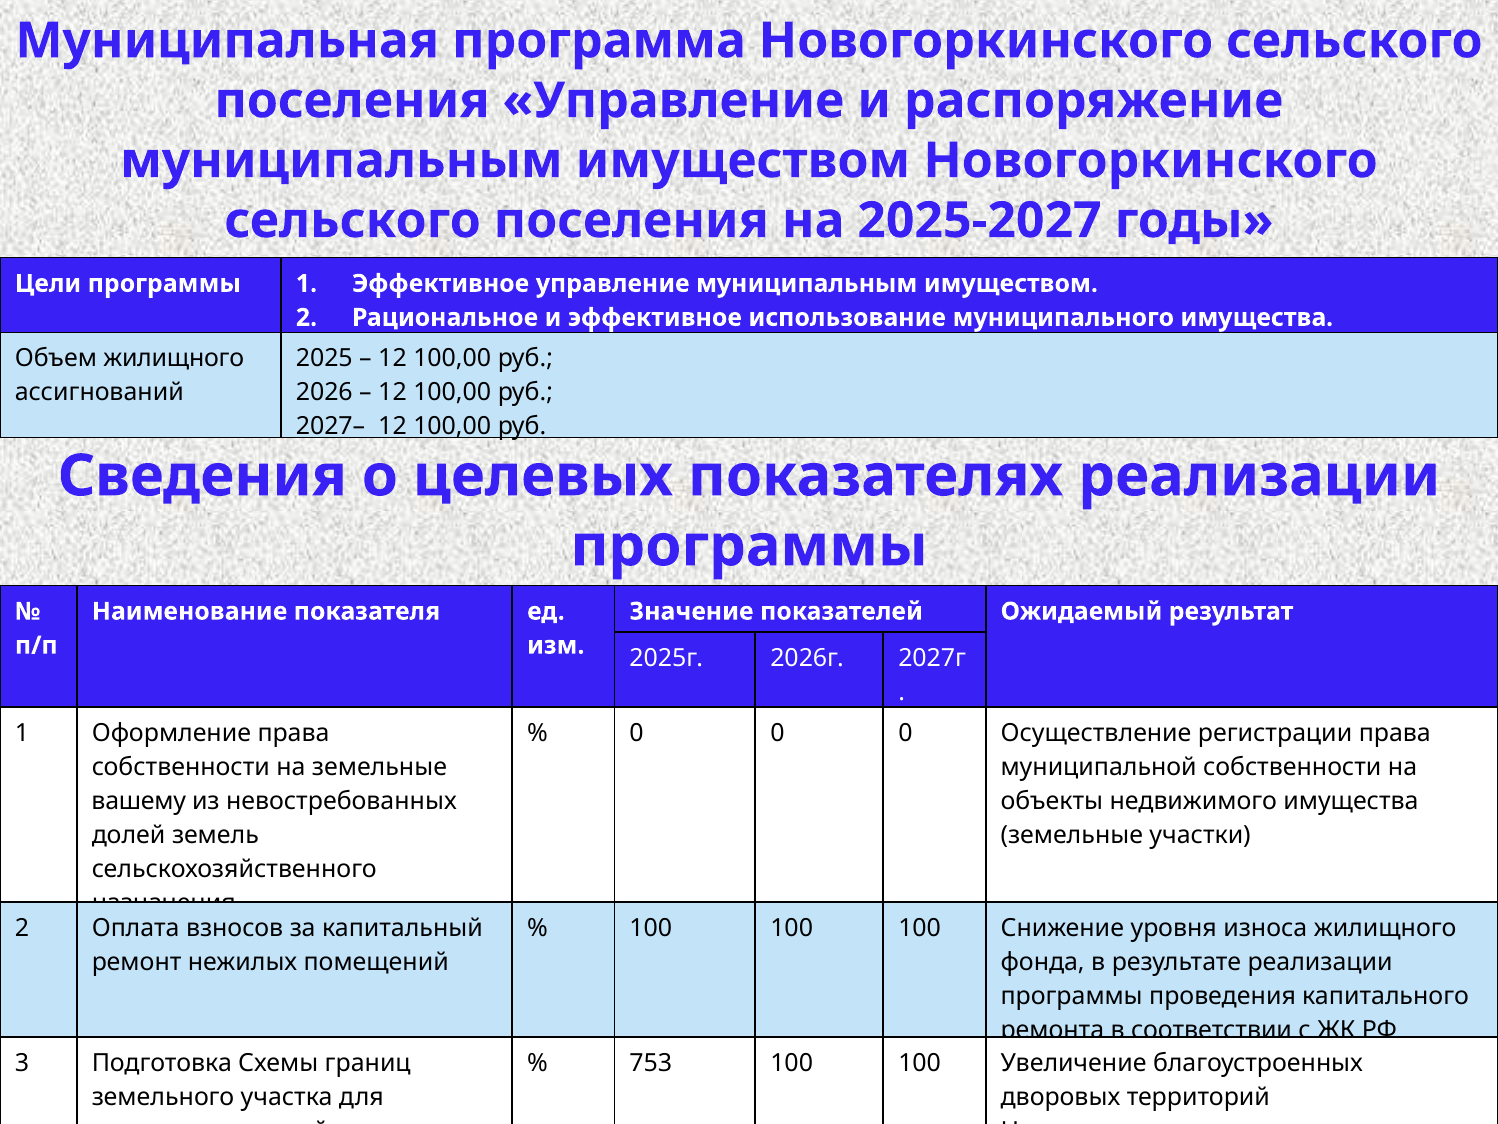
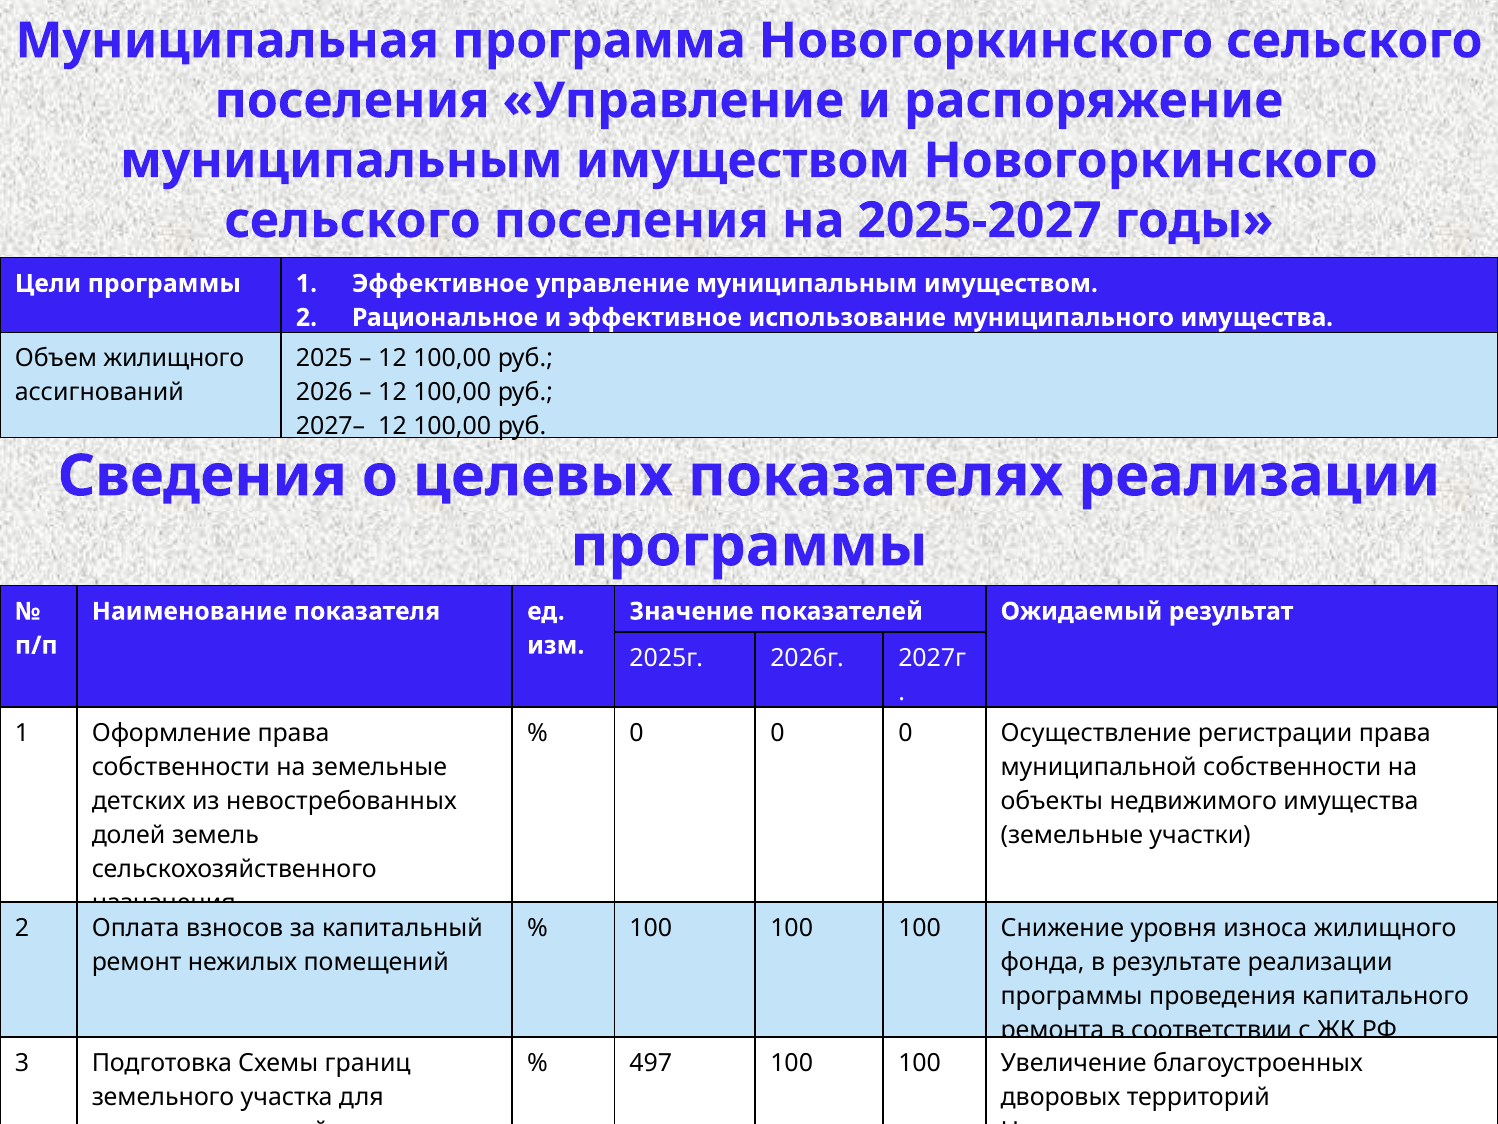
вашему: вашему -> детских (139, 801)
753: 753 -> 497 (651, 1063)
